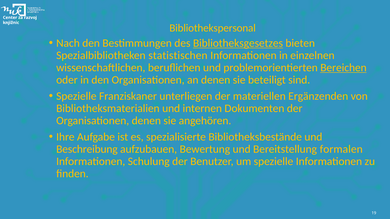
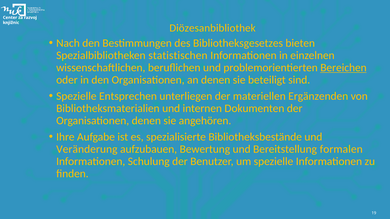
Bibliothekspersonal: Bibliothekspersonal -> Diözesanbibliothek (213, 28)
Bibliotheksgesetzes underline: present -> none (238, 43)
Franziskaner: Franziskaner -> Entsprechen (128, 96)
Beschreibung: Beschreibung -> Veränderung (87, 149)
